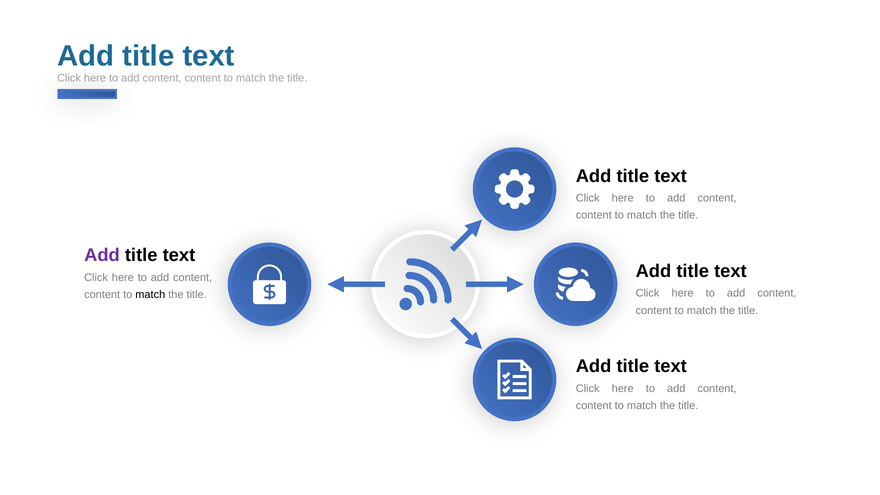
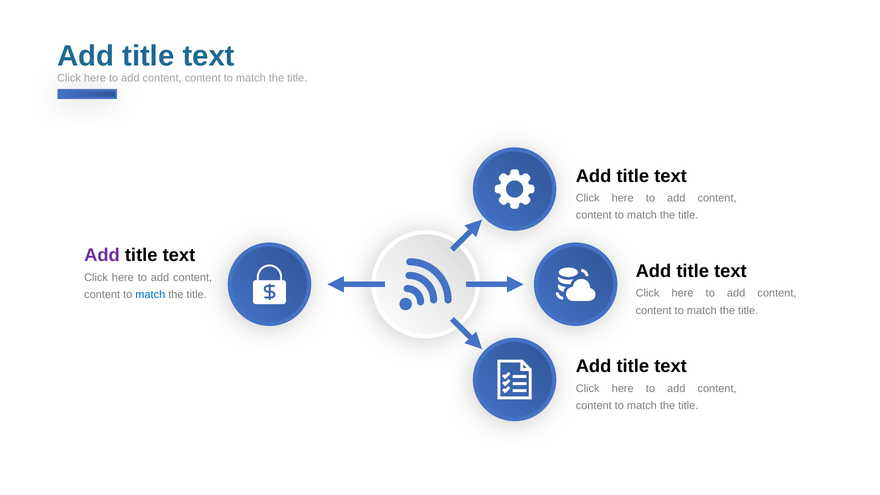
match colour: black -> blue (150, 295)
